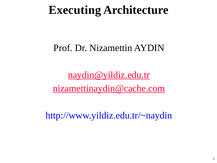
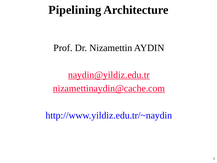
Executing: Executing -> Pipelining (75, 10)
